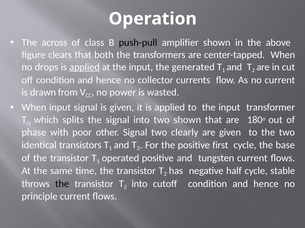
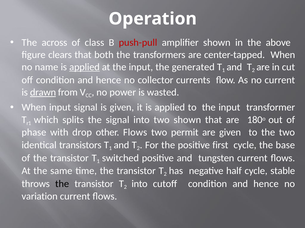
push-pull colour: black -> red (138, 43)
drops: drops -> name (47, 67)
drawn underline: none -> present (43, 93)
poor: poor -> drop (82, 133)
other Signal: Signal -> Flows (135, 133)
clearly: clearly -> permit (185, 133)
operated: operated -> switched (120, 158)
principle: principle -> variation (40, 197)
